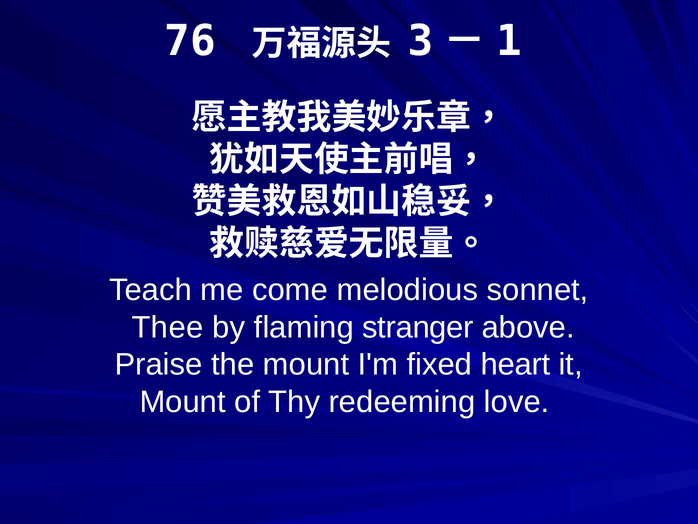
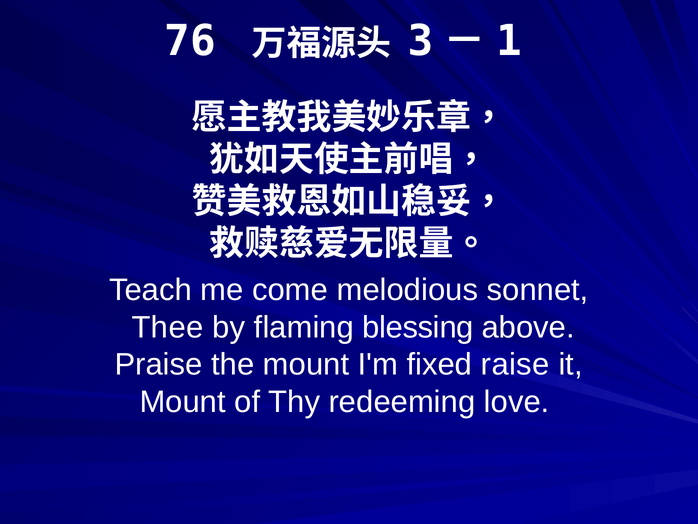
stranger: stranger -> blessing (418, 327)
heart: heart -> raise (515, 364)
